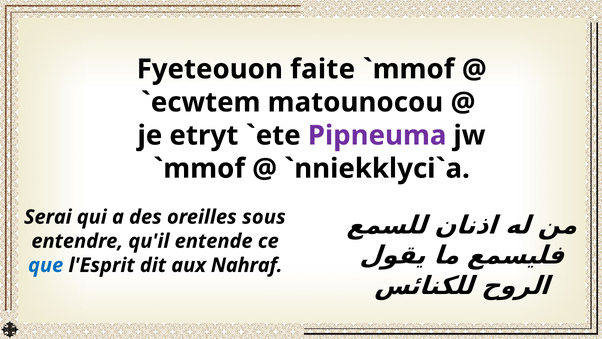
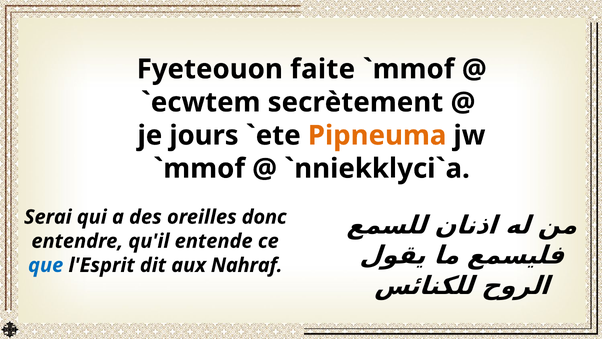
matounocou: matounocou -> secrètement (355, 102)
etryt: etryt -> jours (204, 135)
Pipneuma colour: purple -> orange (377, 135)
sous: sous -> donc (264, 217)
